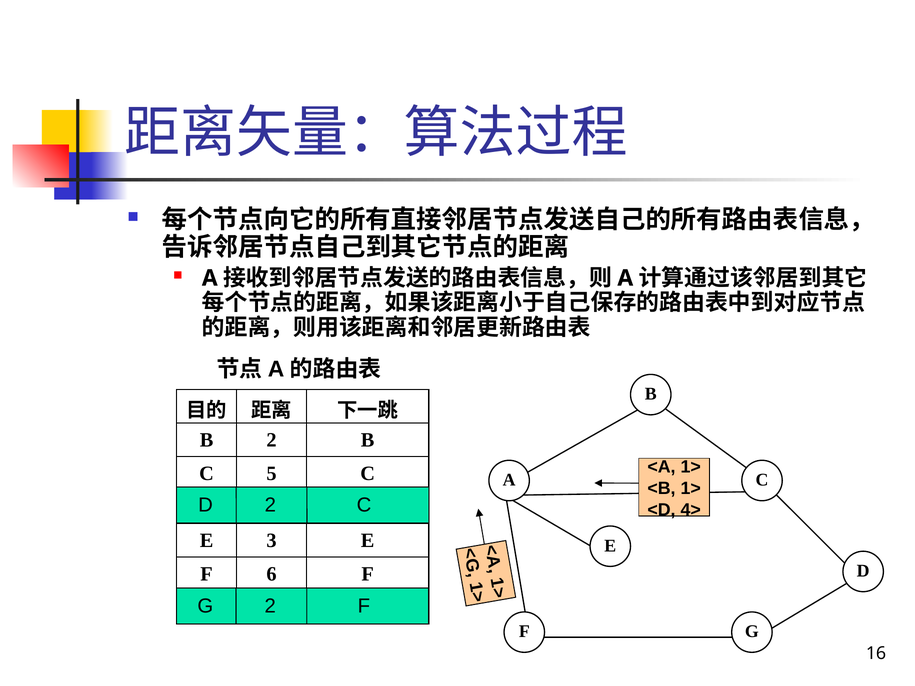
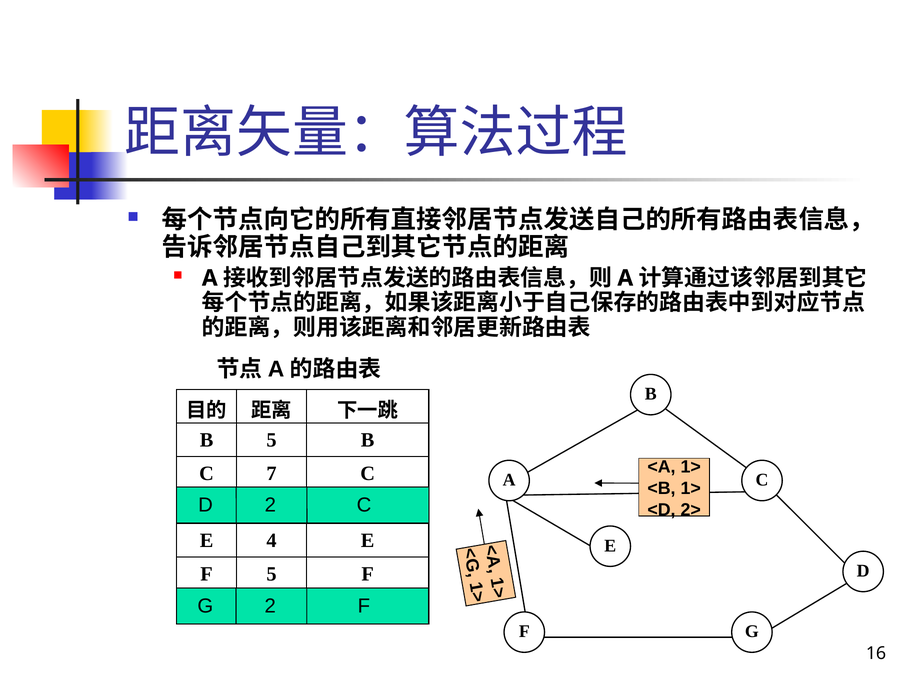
B 2: 2 -> 5 (271, 440)
5: 5 -> 7 (271, 474)
4>: 4> -> 2> (691, 510)
3: 3 -> 4 (271, 541)
F 6: 6 -> 5 (271, 574)
